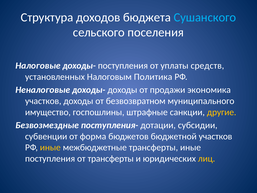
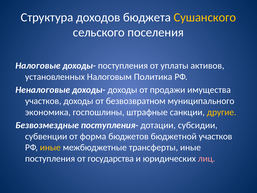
Сушанского colour: light blue -> yellow (205, 17)
средств: средств -> активов (207, 66)
экономика: экономика -> имущества (209, 90)
имущество: имущество -> экономика (48, 112)
от трансферты: трансферты -> государства (111, 158)
лиц colour: yellow -> pink (207, 158)
